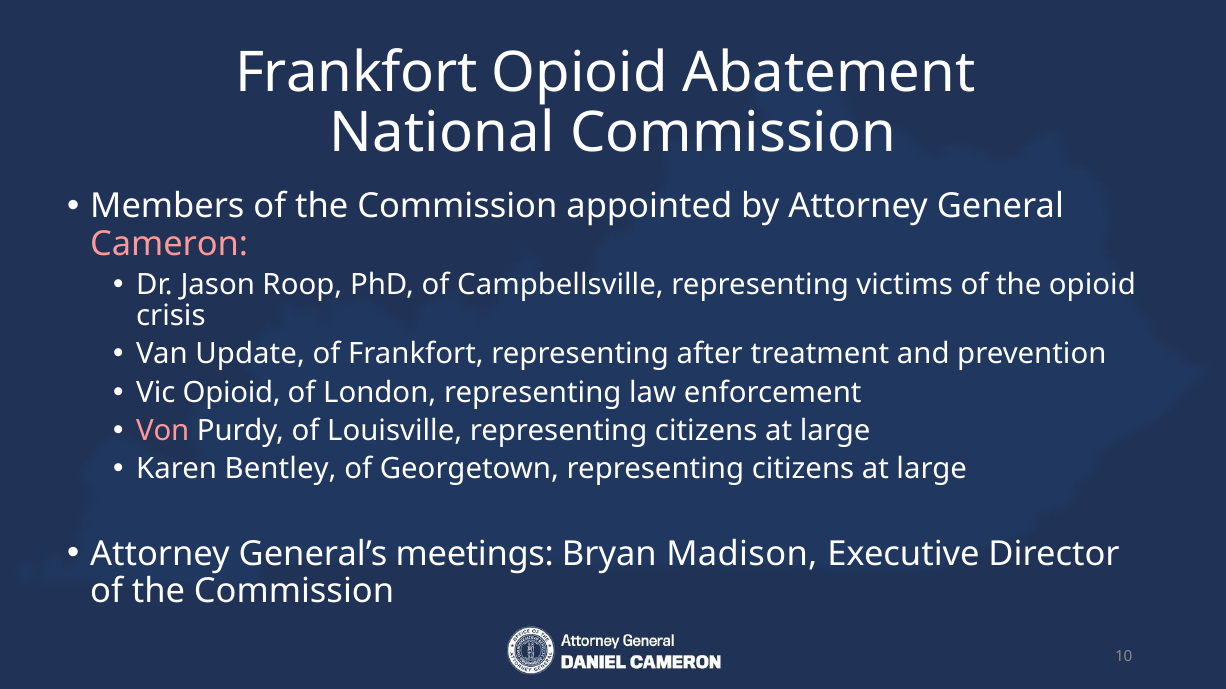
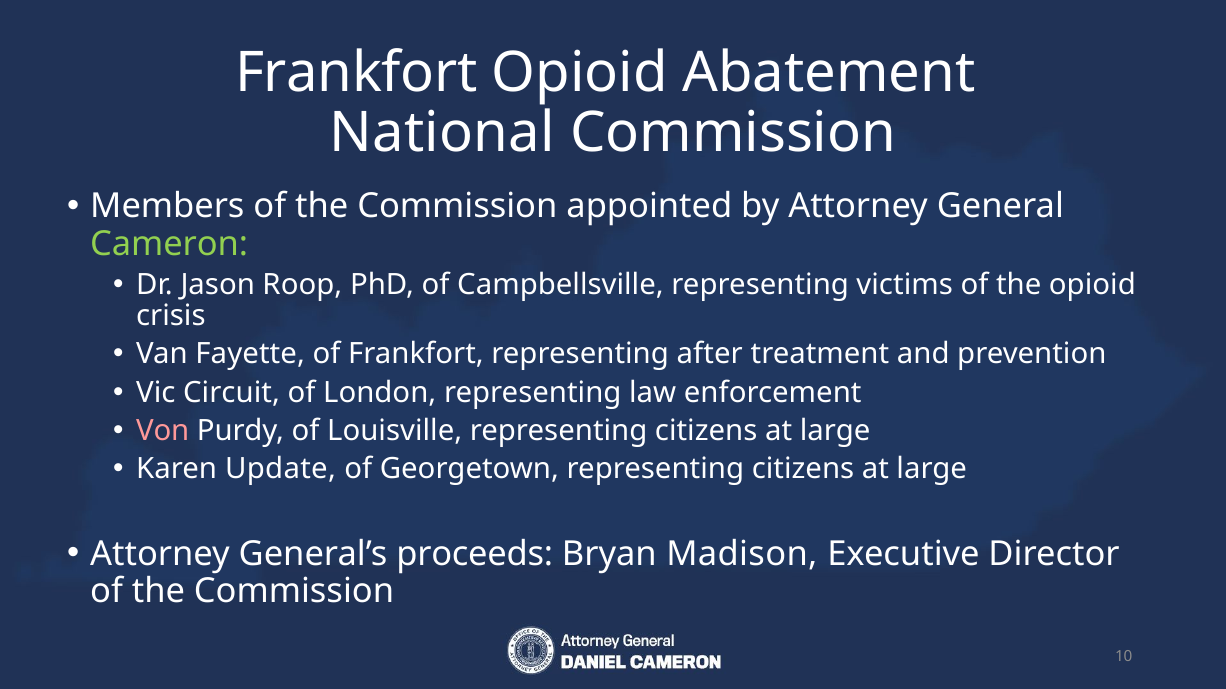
Cameron colour: pink -> light green (169, 244)
Update: Update -> Fayette (250, 355)
Vic Opioid: Opioid -> Circuit (231, 393)
Bentley: Bentley -> Update (281, 469)
meetings: meetings -> proceeds (475, 554)
